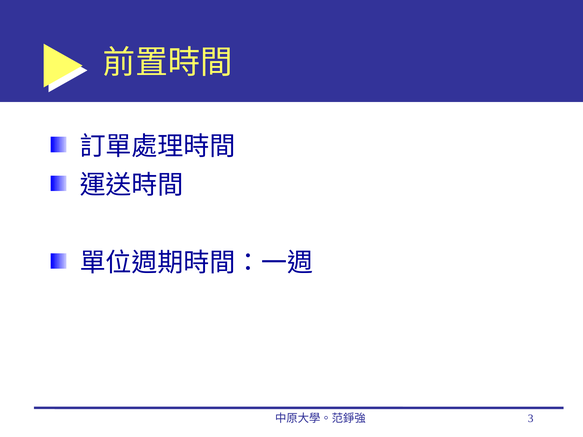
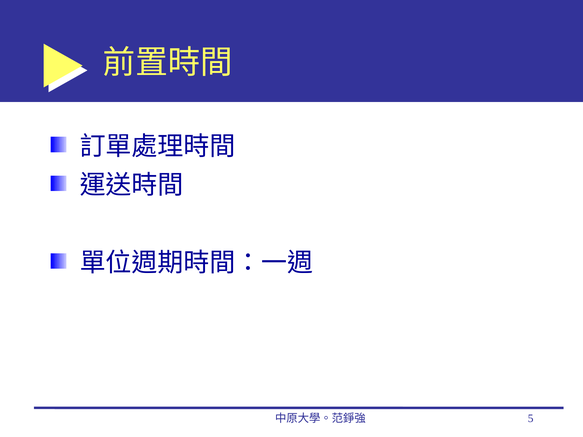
3: 3 -> 5 (531, 419)
